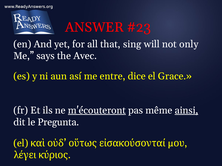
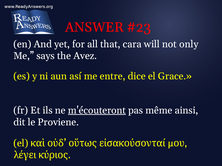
sing: sing -> cara (132, 44)
Avec: Avec -> Avez (85, 56)
ainsi underline: present -> none (186, 111)
Pregunta: Pregunta -> Proviene (58, 122)
